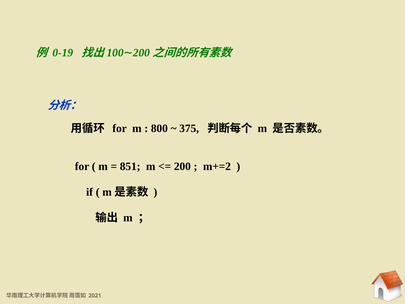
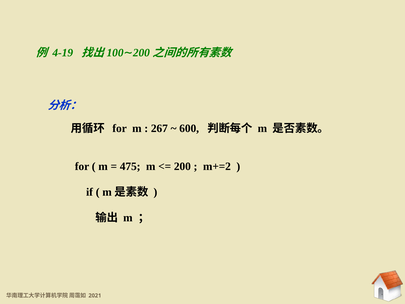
0-19: 0-19 -> 4-19 (63, 53)
800: 800 -> 267 (159, 128)
375: 375 -> 600 (189, 128)
851: 851 -> 475 (130, 166)
